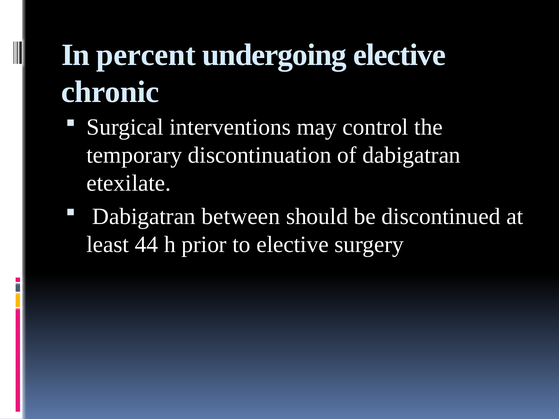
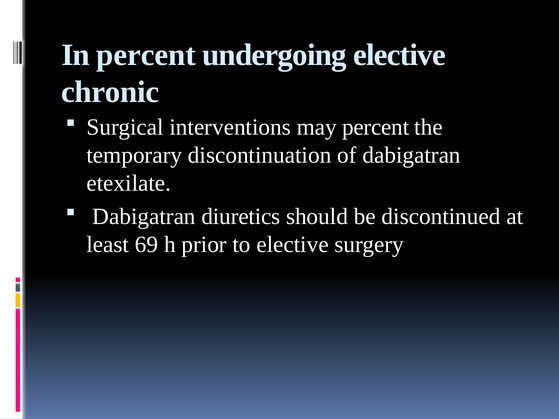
may control: control -> percent (376, 127)
between: between -> diuretics (241, 217)
44: 44 -> 69 (147, 245)
